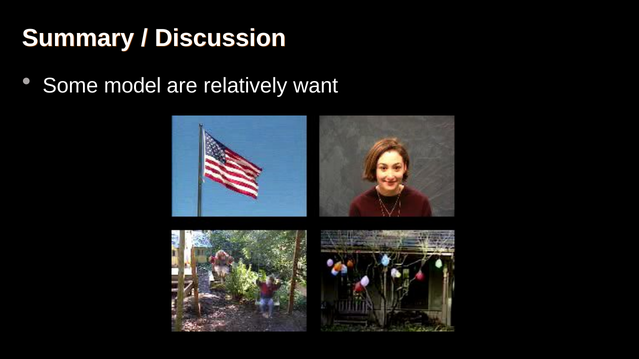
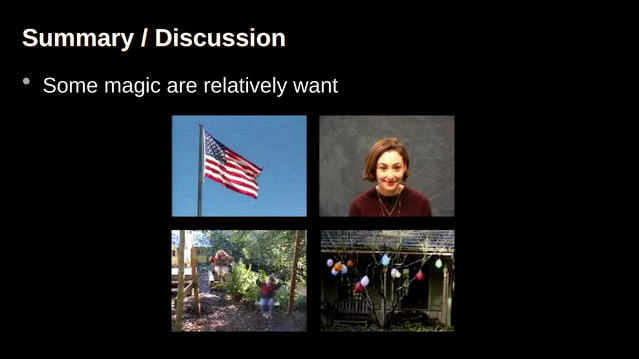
model: model -> magic (132, 86)
